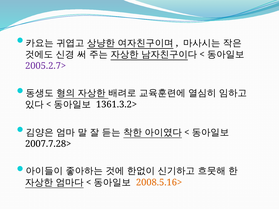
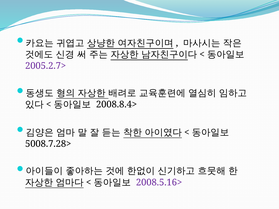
1361.3.2>: 1361.3.2> -> 2008.8.4> (117, 105)
2007.7.28>: 2007.7.28> -> 5008.7.28> (48, 144)
2008.5.16> colour: orange -> purple (159, 183)
